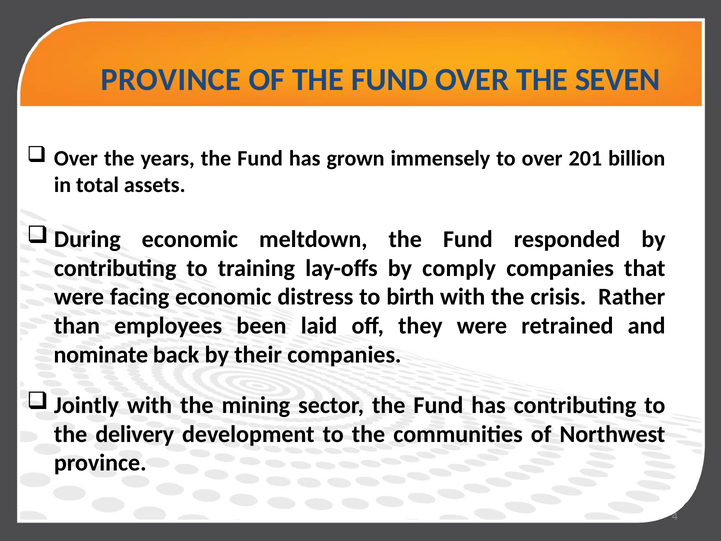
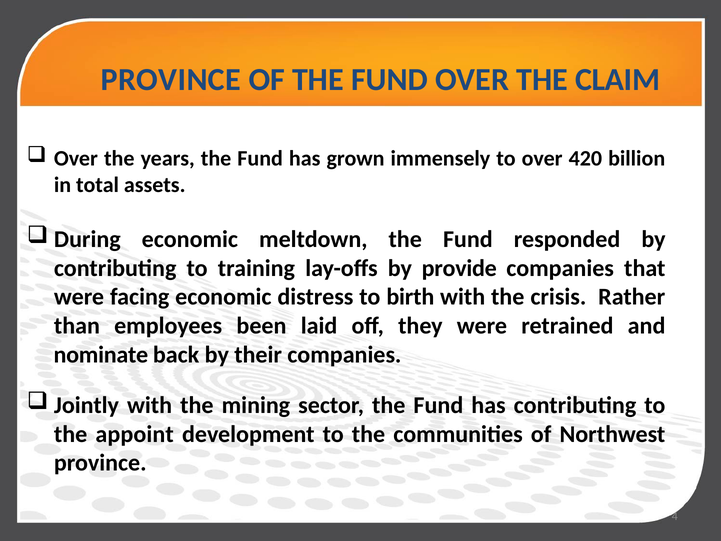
SEVEN: SEVEN -> CLAIM (618, 80)
201: 201 -> 420 (585, 159)
comply: comply -> provide (459, 268)
delivery: delivery -> appoint (135, 434)
